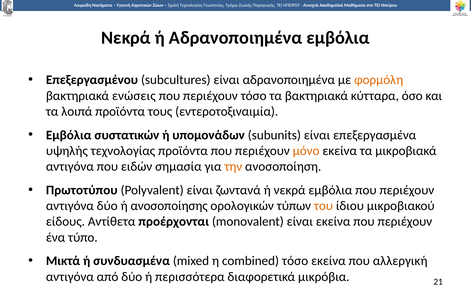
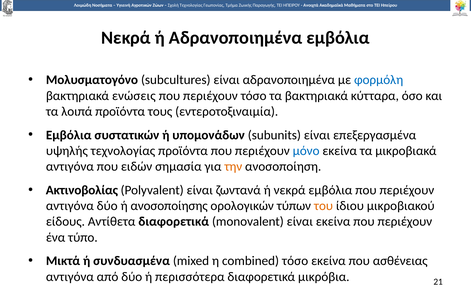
Επεξεργασμένου: Επεξεργασμένου -> Μολυσματογόνο (92, 80)
φορμόλη colour: orange -> blue (379, 80)
μόνο colour: orange -> blue (306, 150)
Πρωτοτύπου: Πρωτοτύπου -> Ακτινοβολίας (82, 190)
Αντίθετα προέρχονται: προέρχονται -> διαφορετικά (174, 221)
αλλεργική: αλλεργική -> ασθένειας (400, 260)
